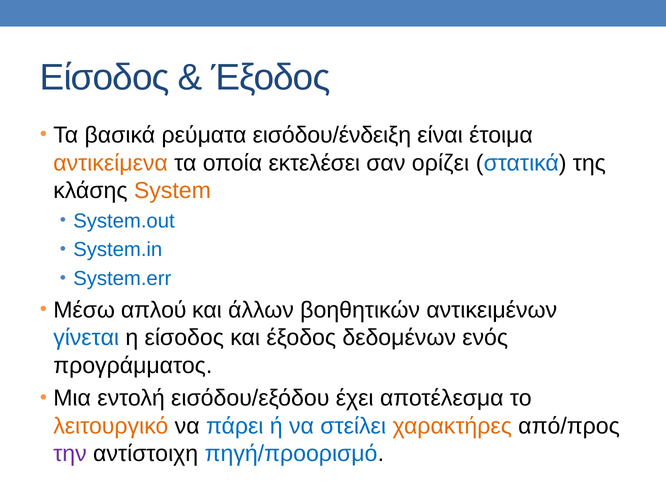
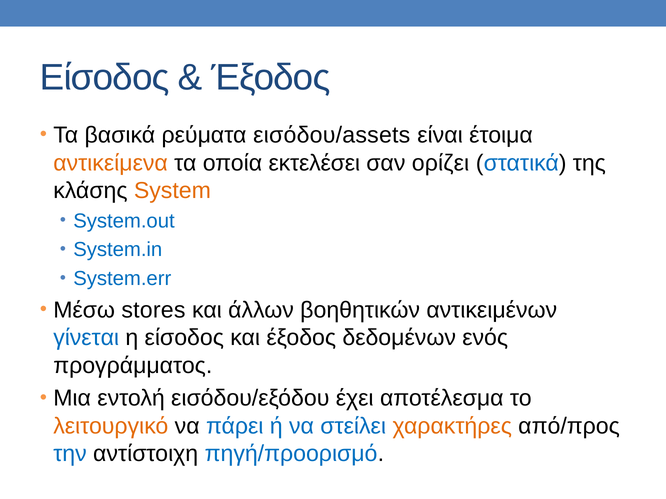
εισόδου/ένδειξη: εισόδου/ένδειξη -> εισόδου/assets (332, 135)
απλού: απλού -> stores (153, 310)
την colour: purple -> blue (70, 454)
